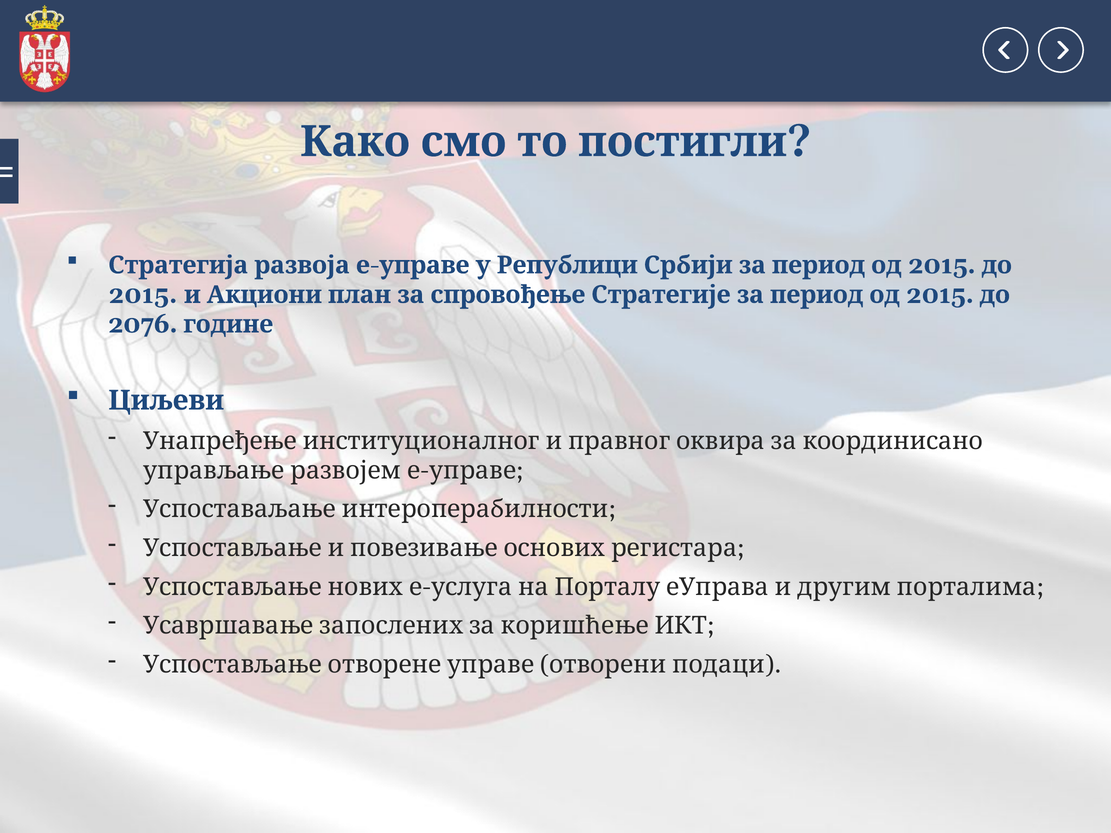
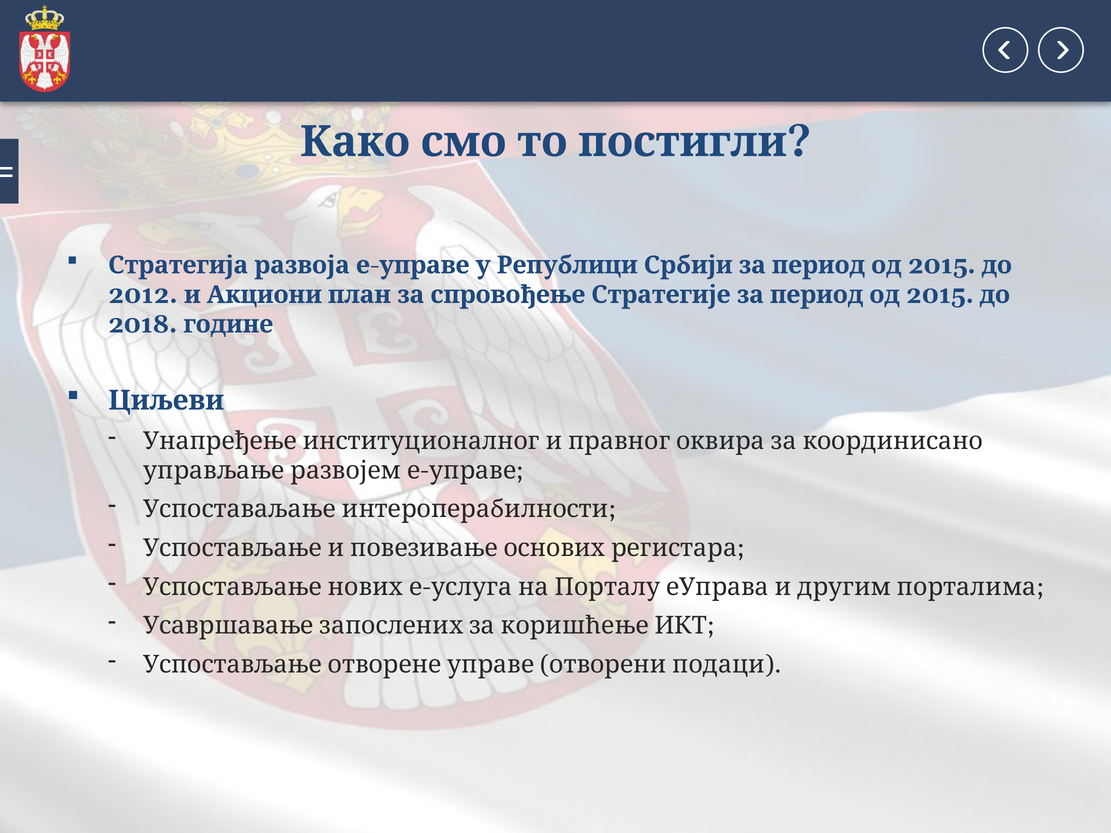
2015: 2015 -> 2012 (143, 295)
2076: 2076 -> 2018 (143, 324)
